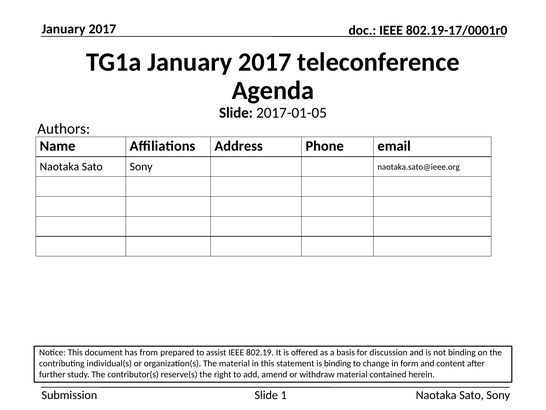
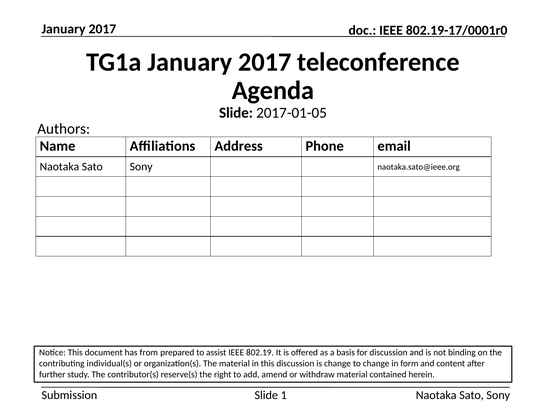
this statement: statement -> discussion (295, 363)
is binding: binding -> change (337, 363)
